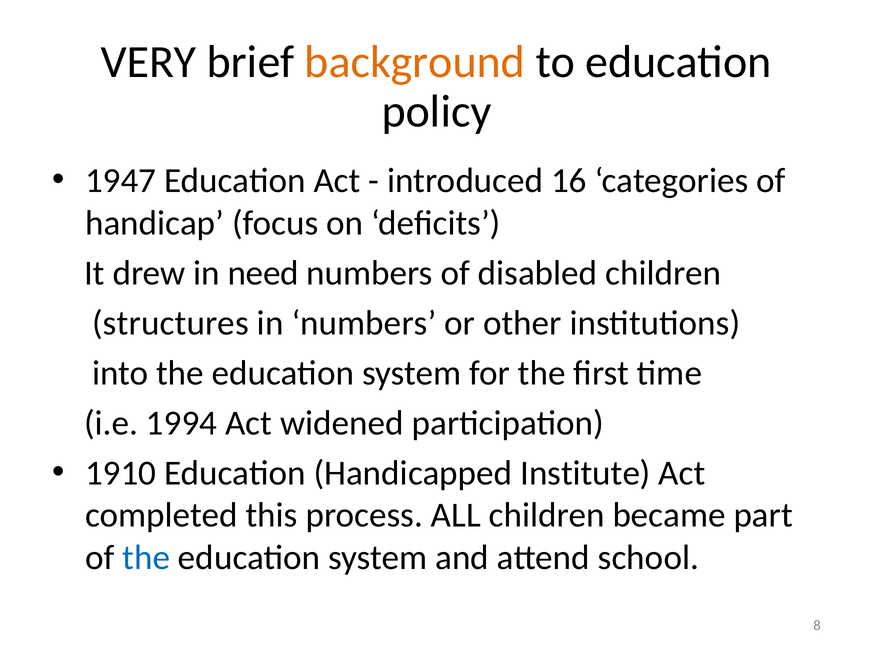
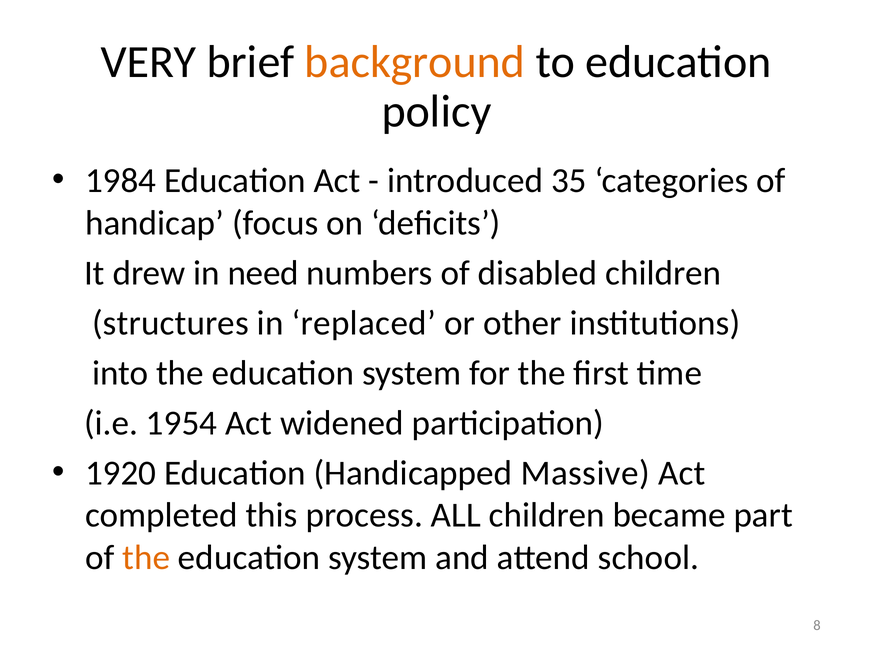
1947: 1947 -> 1984 (121, 181)
16: 16 -> 35 (569, 181)
in numbers: numbers -> replaced (364, 323)
1994: 1994 -> 1954 (182, 423)
1910: 1910 -> 1920 (121, 473)
Institute: Institute -> Massive (585, 473)
the colour: blue -> orange (146, 557)
